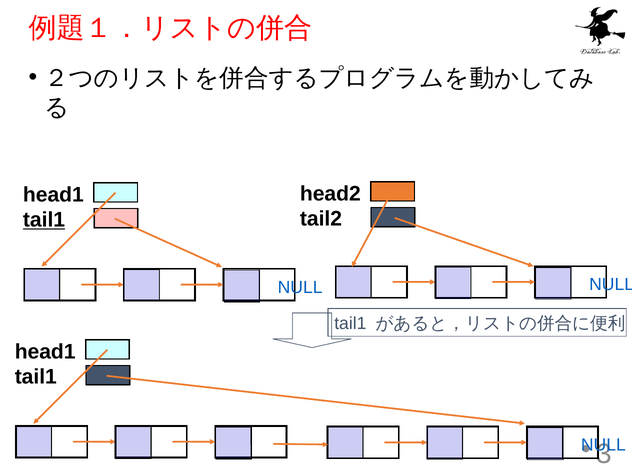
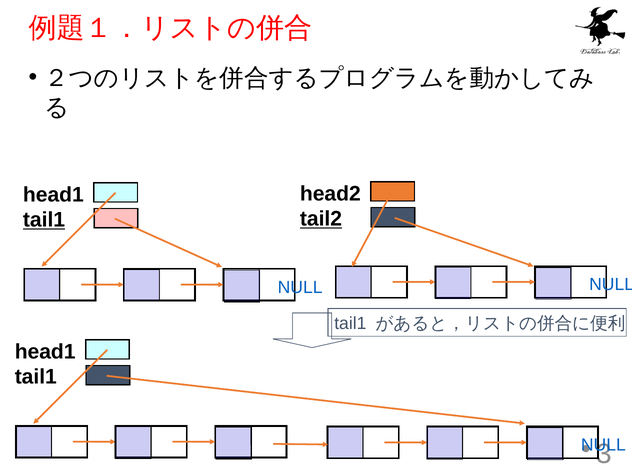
tail2 underline: none -> present (321, 219)
